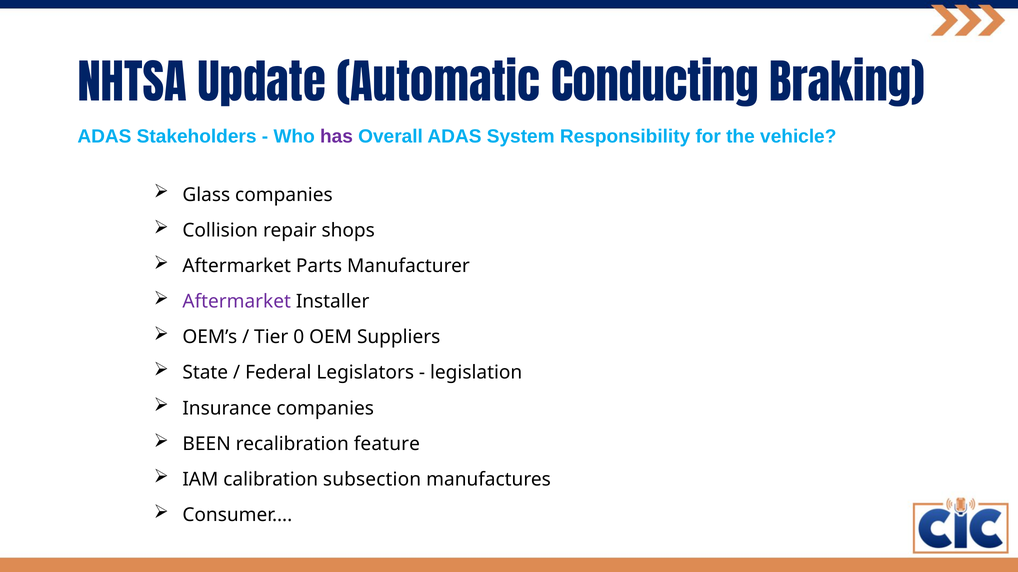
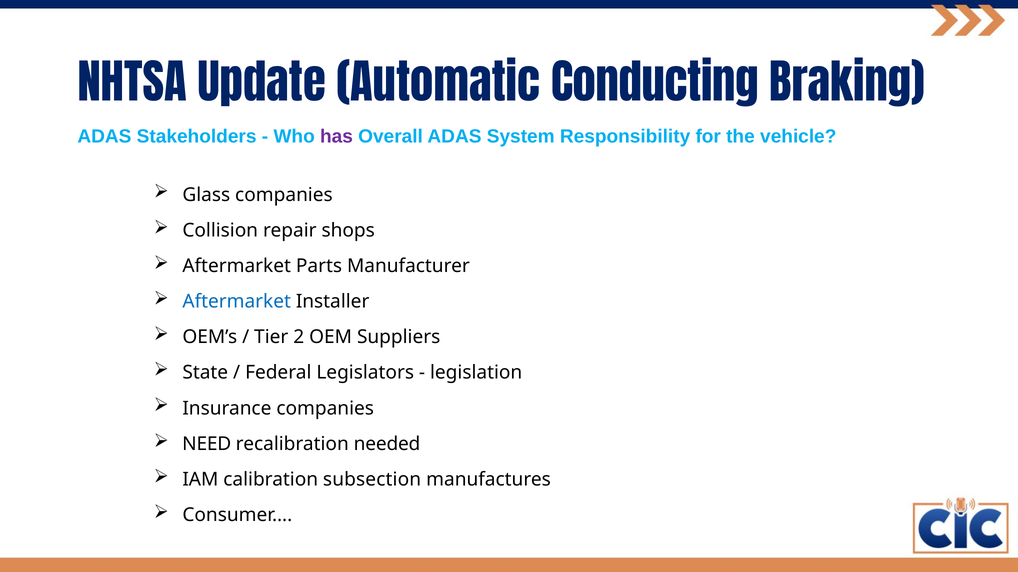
Aftermarket colour: purple -> blue (237, 302)
0: 0 -> 2 (299, 337)
BEEN: BEEN -> NEED (207, 444)
feature: feature -> needed (387, 444)
